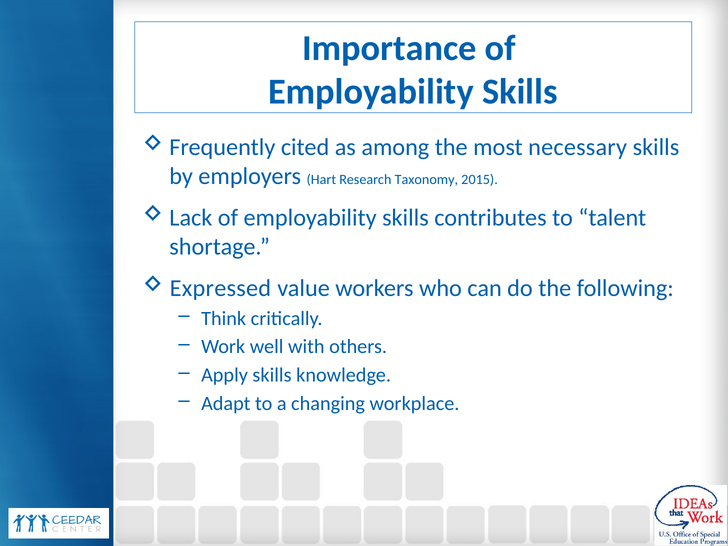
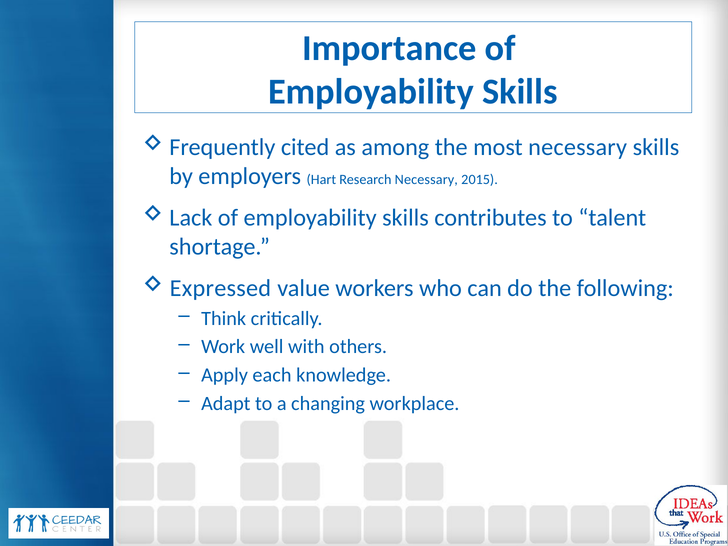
Research Taxonomy: Taxonomy -> Necessary (426, 180)
Apply skills: skills -> each (272, 375)
